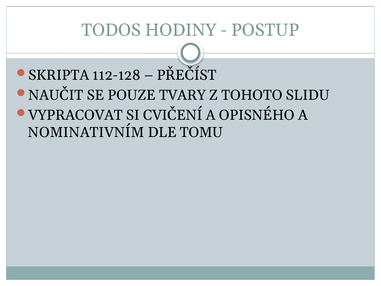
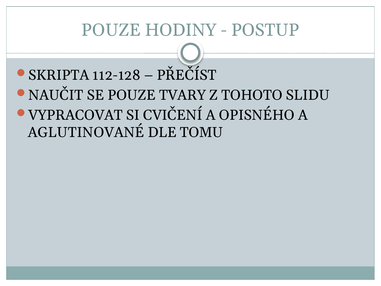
TODOS: TODOS -> POUZE (111, 30)
NOMINATIVNÍM: NOMINATIVNÍM -> AGLUTINOVANÉ (86, 132)
